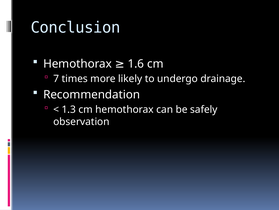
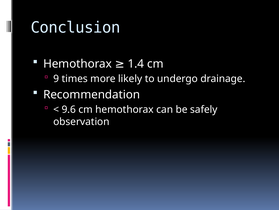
1.6: 1.6 -> 1.4 (136, 64)
7: 7 -> 9 (56, 78)
1.3: 1.3 -> 9.6 (69, 109)
